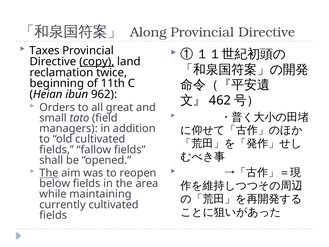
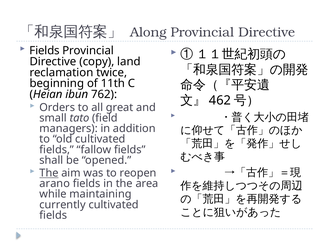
Taxes: Taxes -> Fields (45, 51)
copy underline: present -> none (97, 61)
962: 962 -> 762 (104, 94)
below: below -> arano (55, 183)
